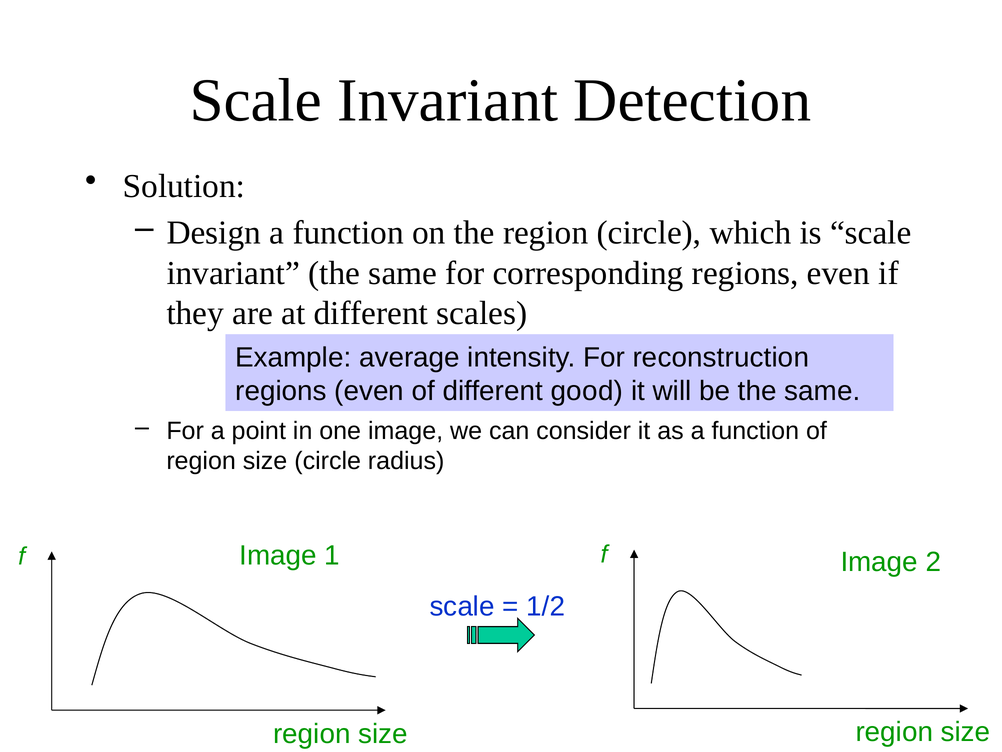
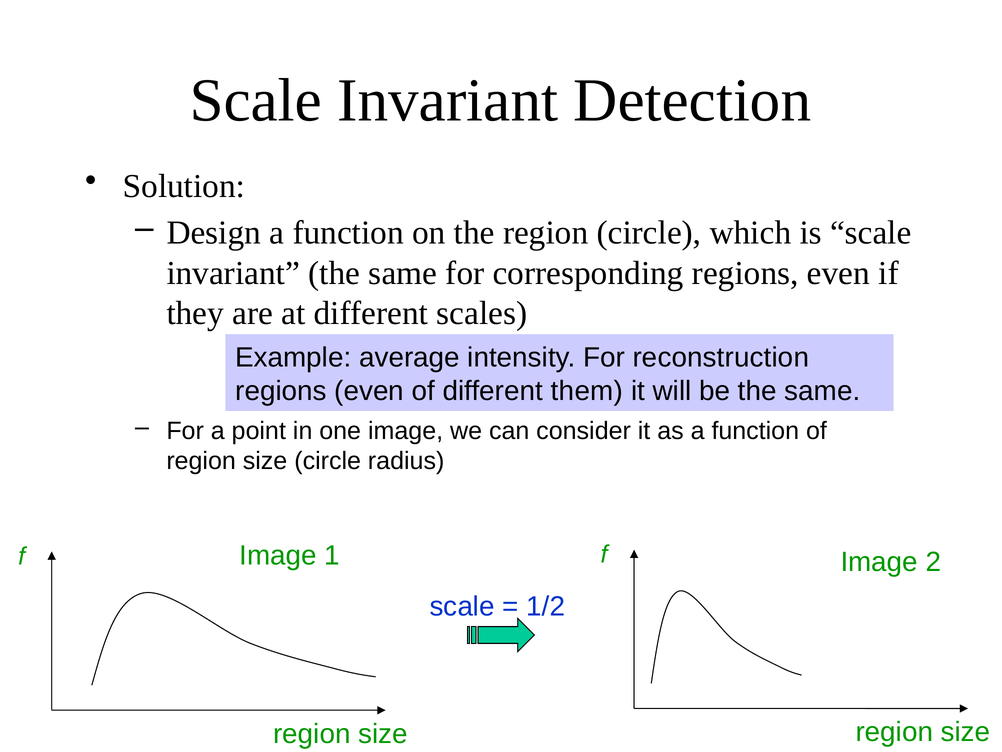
good: good -> them (587, 391)
